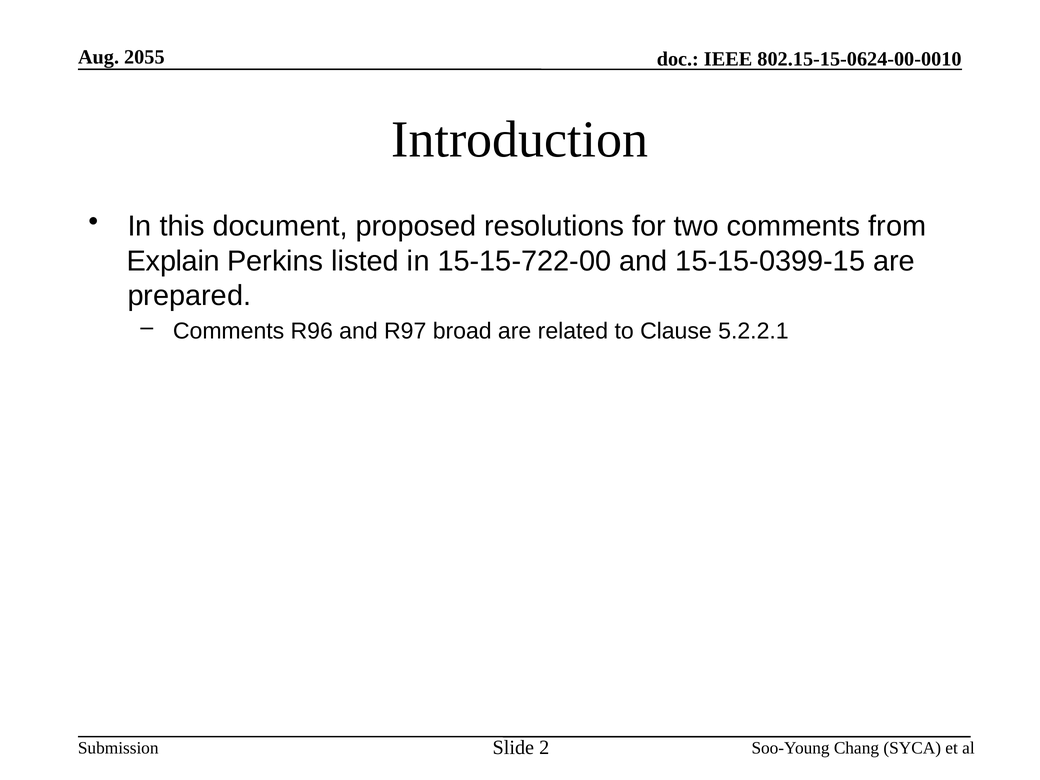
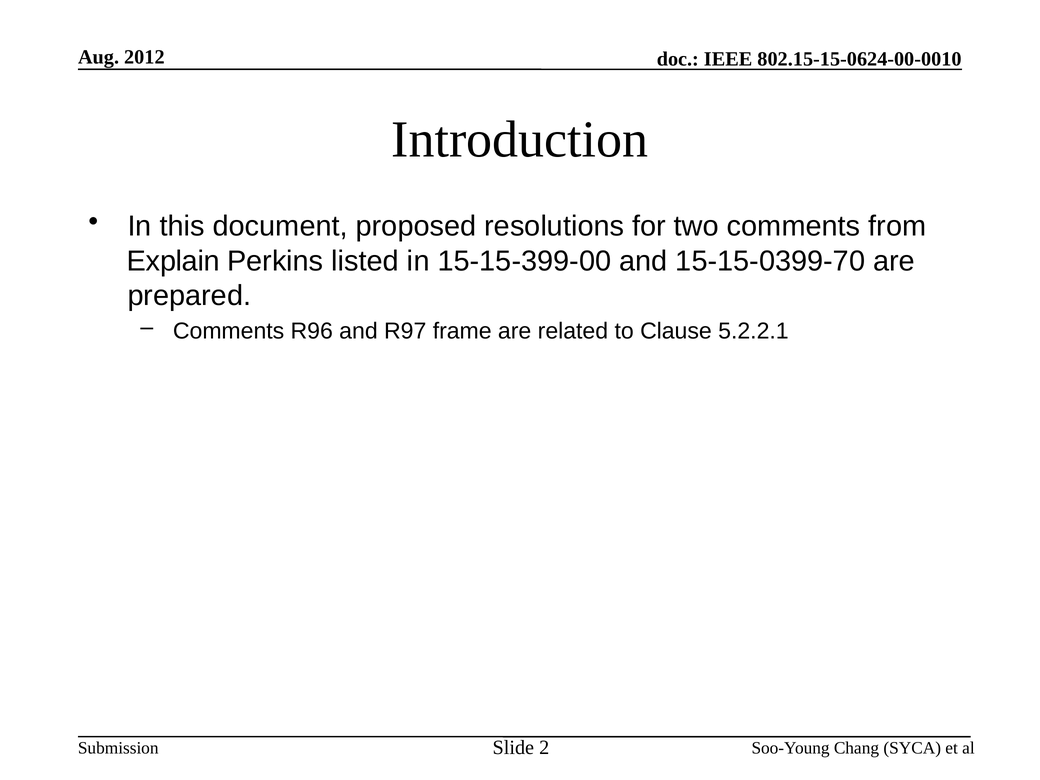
2055: 2055 -> 2012 (144, 57)
15-15-722-00: 15-15-722-00 -> 15-15-399-00 (524, 261)
15-15-0399-15: 15-15-0399-15 -> 15-15-0399-70 (770, 261)
broad: broad -> frame (462, 331)
